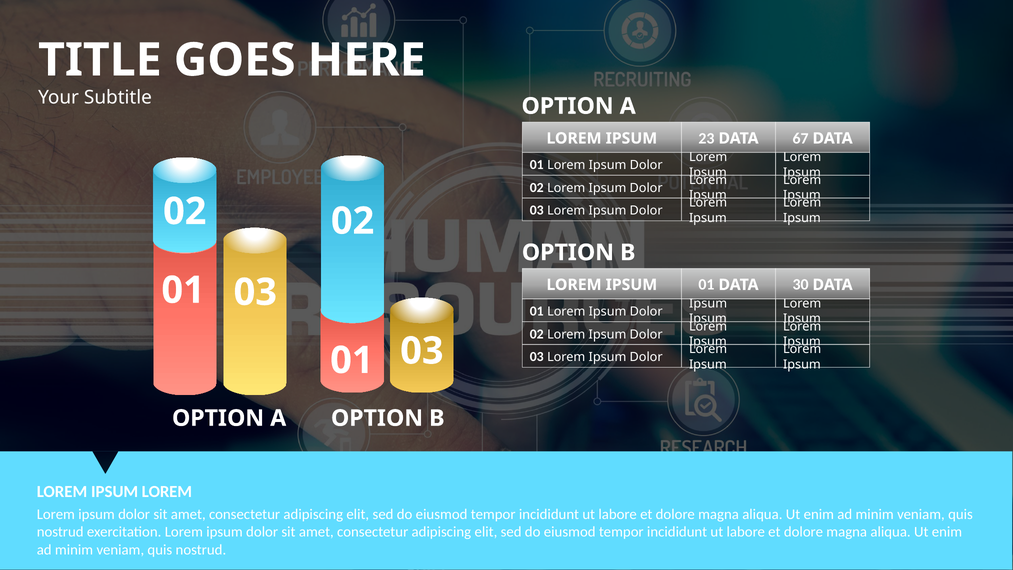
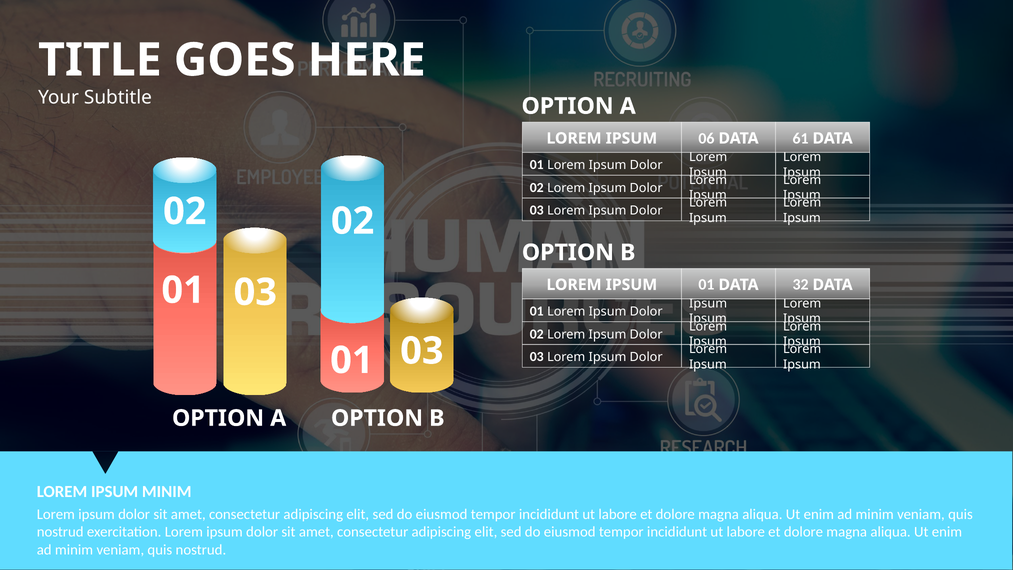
23: 23 -> 06 (706, 138)
67: 67 -> 61 (801, 138)
30: 30 -> 32 (801, 285)
LOREM: LOREM -> MINIM (167, 492)
